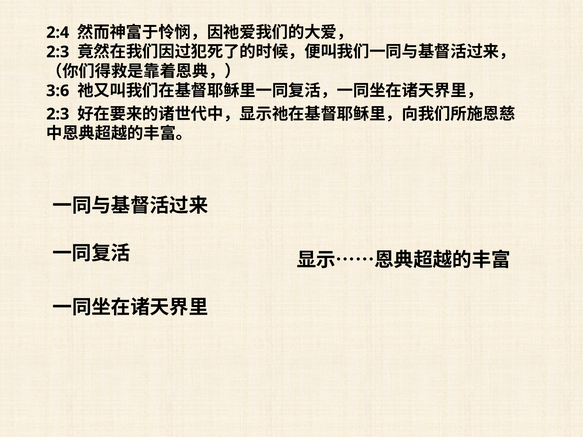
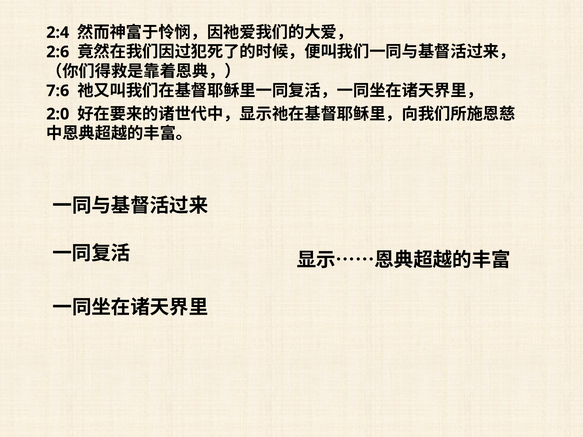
2:3: 2:3 -> 2:6 (58, 52)
3:6: 3:6 -> 7:6 (58, 91)
2:3: 2:3 -> 2:0 (58, 114)
